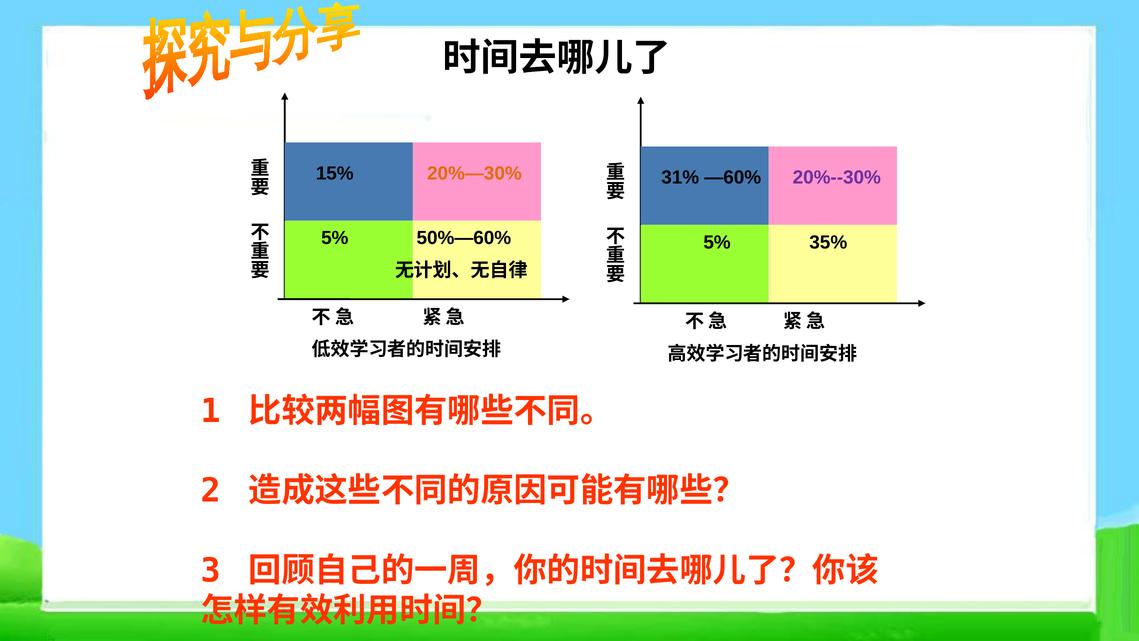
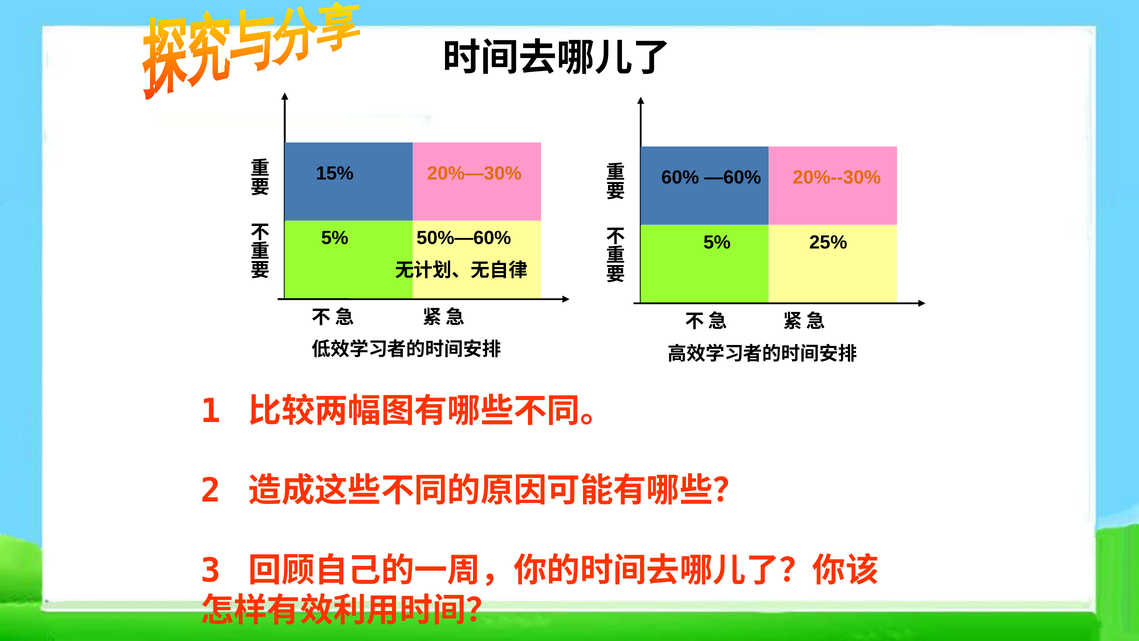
31%: 31% -> 60% (680, 178)
20%--30% colour: purple -> orange (837, 178)
35%: 35% -> 25% (828, 242)
